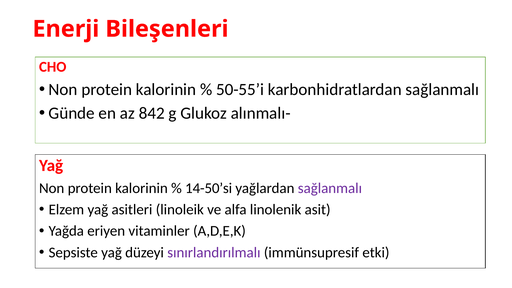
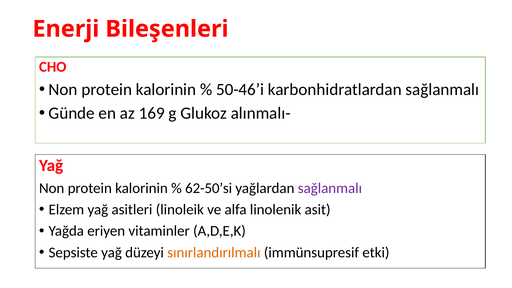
50-55’i: 50-55’i -> 50-46’i (240, 90)
842: 842 -> 169 (152, 113)
14-50’si: 14-50’si -> 62-50’si (209, 188)
sınırlandırılmalı colour: purple -> orange (214, 252)
